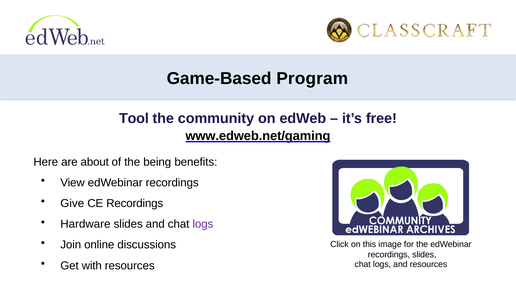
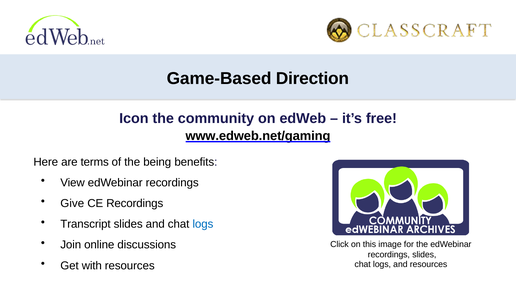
Program: Program -> Direction (312, 78)
Tool: Tool -> Icon (134, 118)
about: about -> terms (95, 162)
Hardware: Hardware -> Transcript (85, 224)
logs colour: purple -> blue (203, 224)
